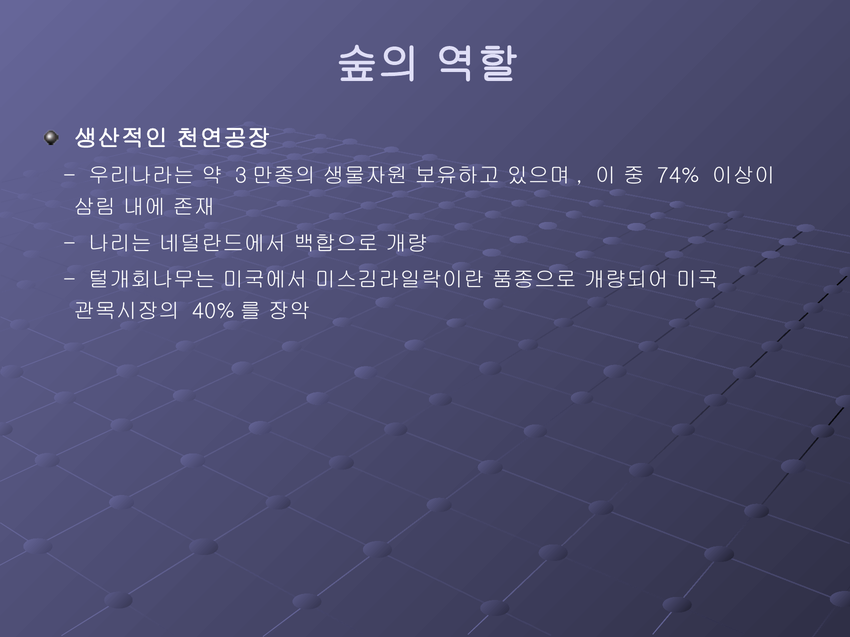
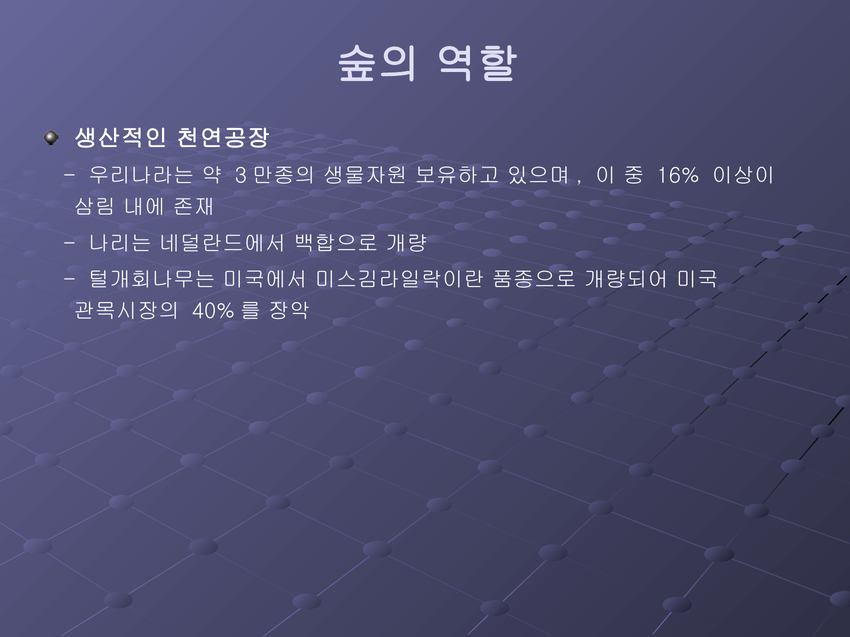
74%: 74% -> 16% (678, 176)
